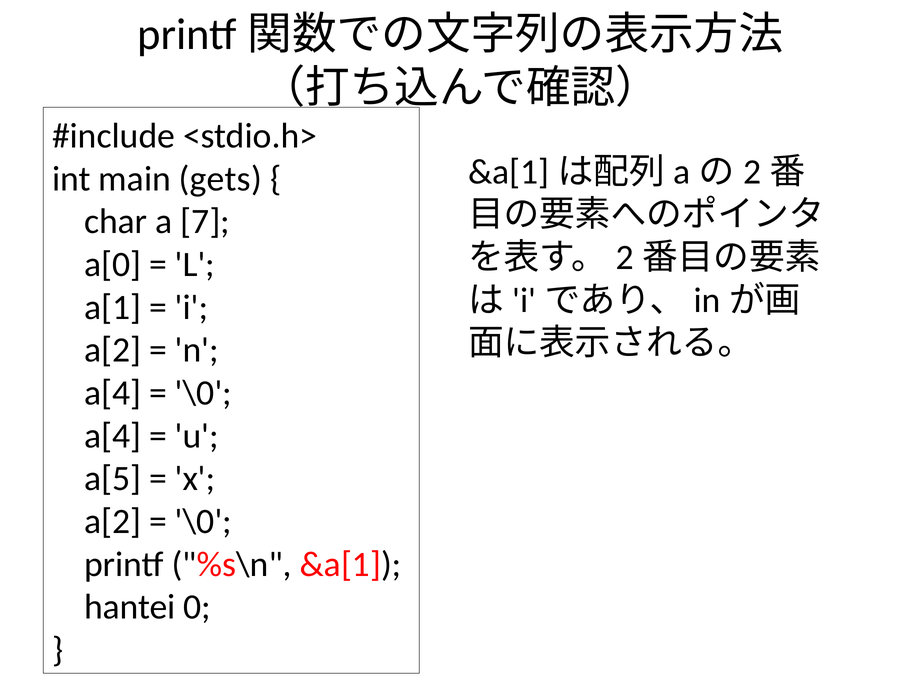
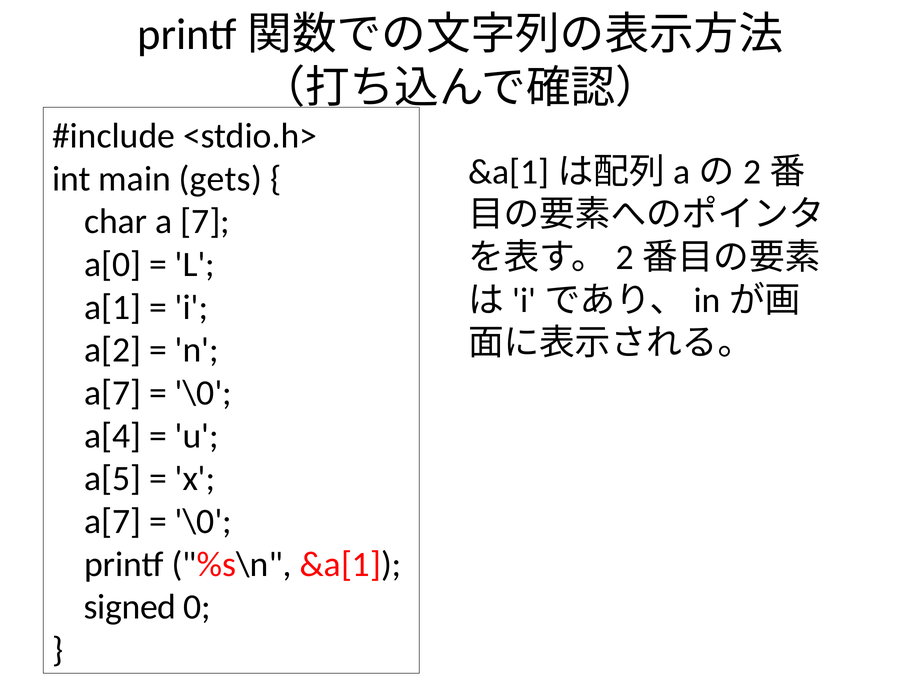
a[4: a[4 -> a[7 (113, 393)
a[2: a[2 -> a[7 (113, 522)
hantei: hantei -> signed (130, 608)
